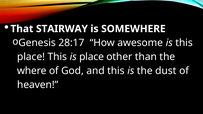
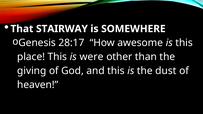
is place: place -> were (91, 57)
where: where -> giving (32, 71)
